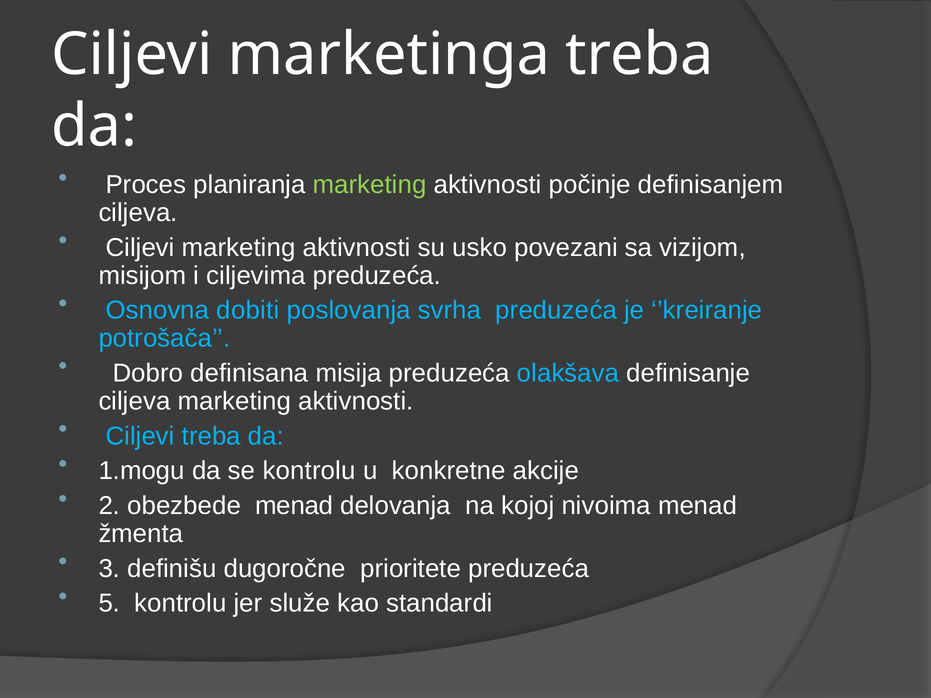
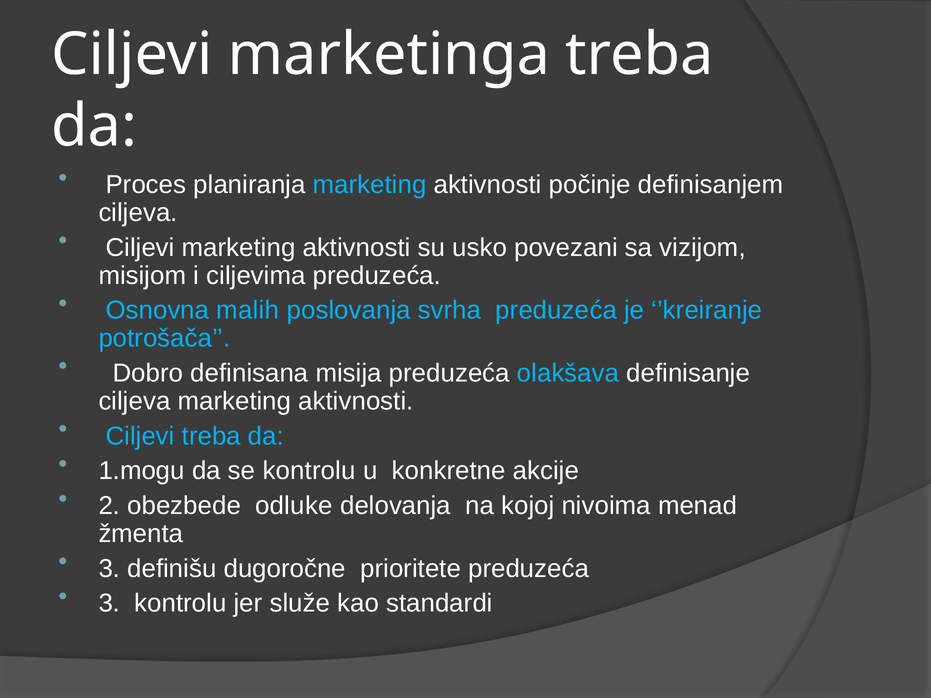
marketing colour: light green -> light blue (370, 185)
dobiti: dobiti -> malih (248, 310)
obezbede menad: menad -> odluke (294, 506)
5: 5 -> 3 (109, 604)
